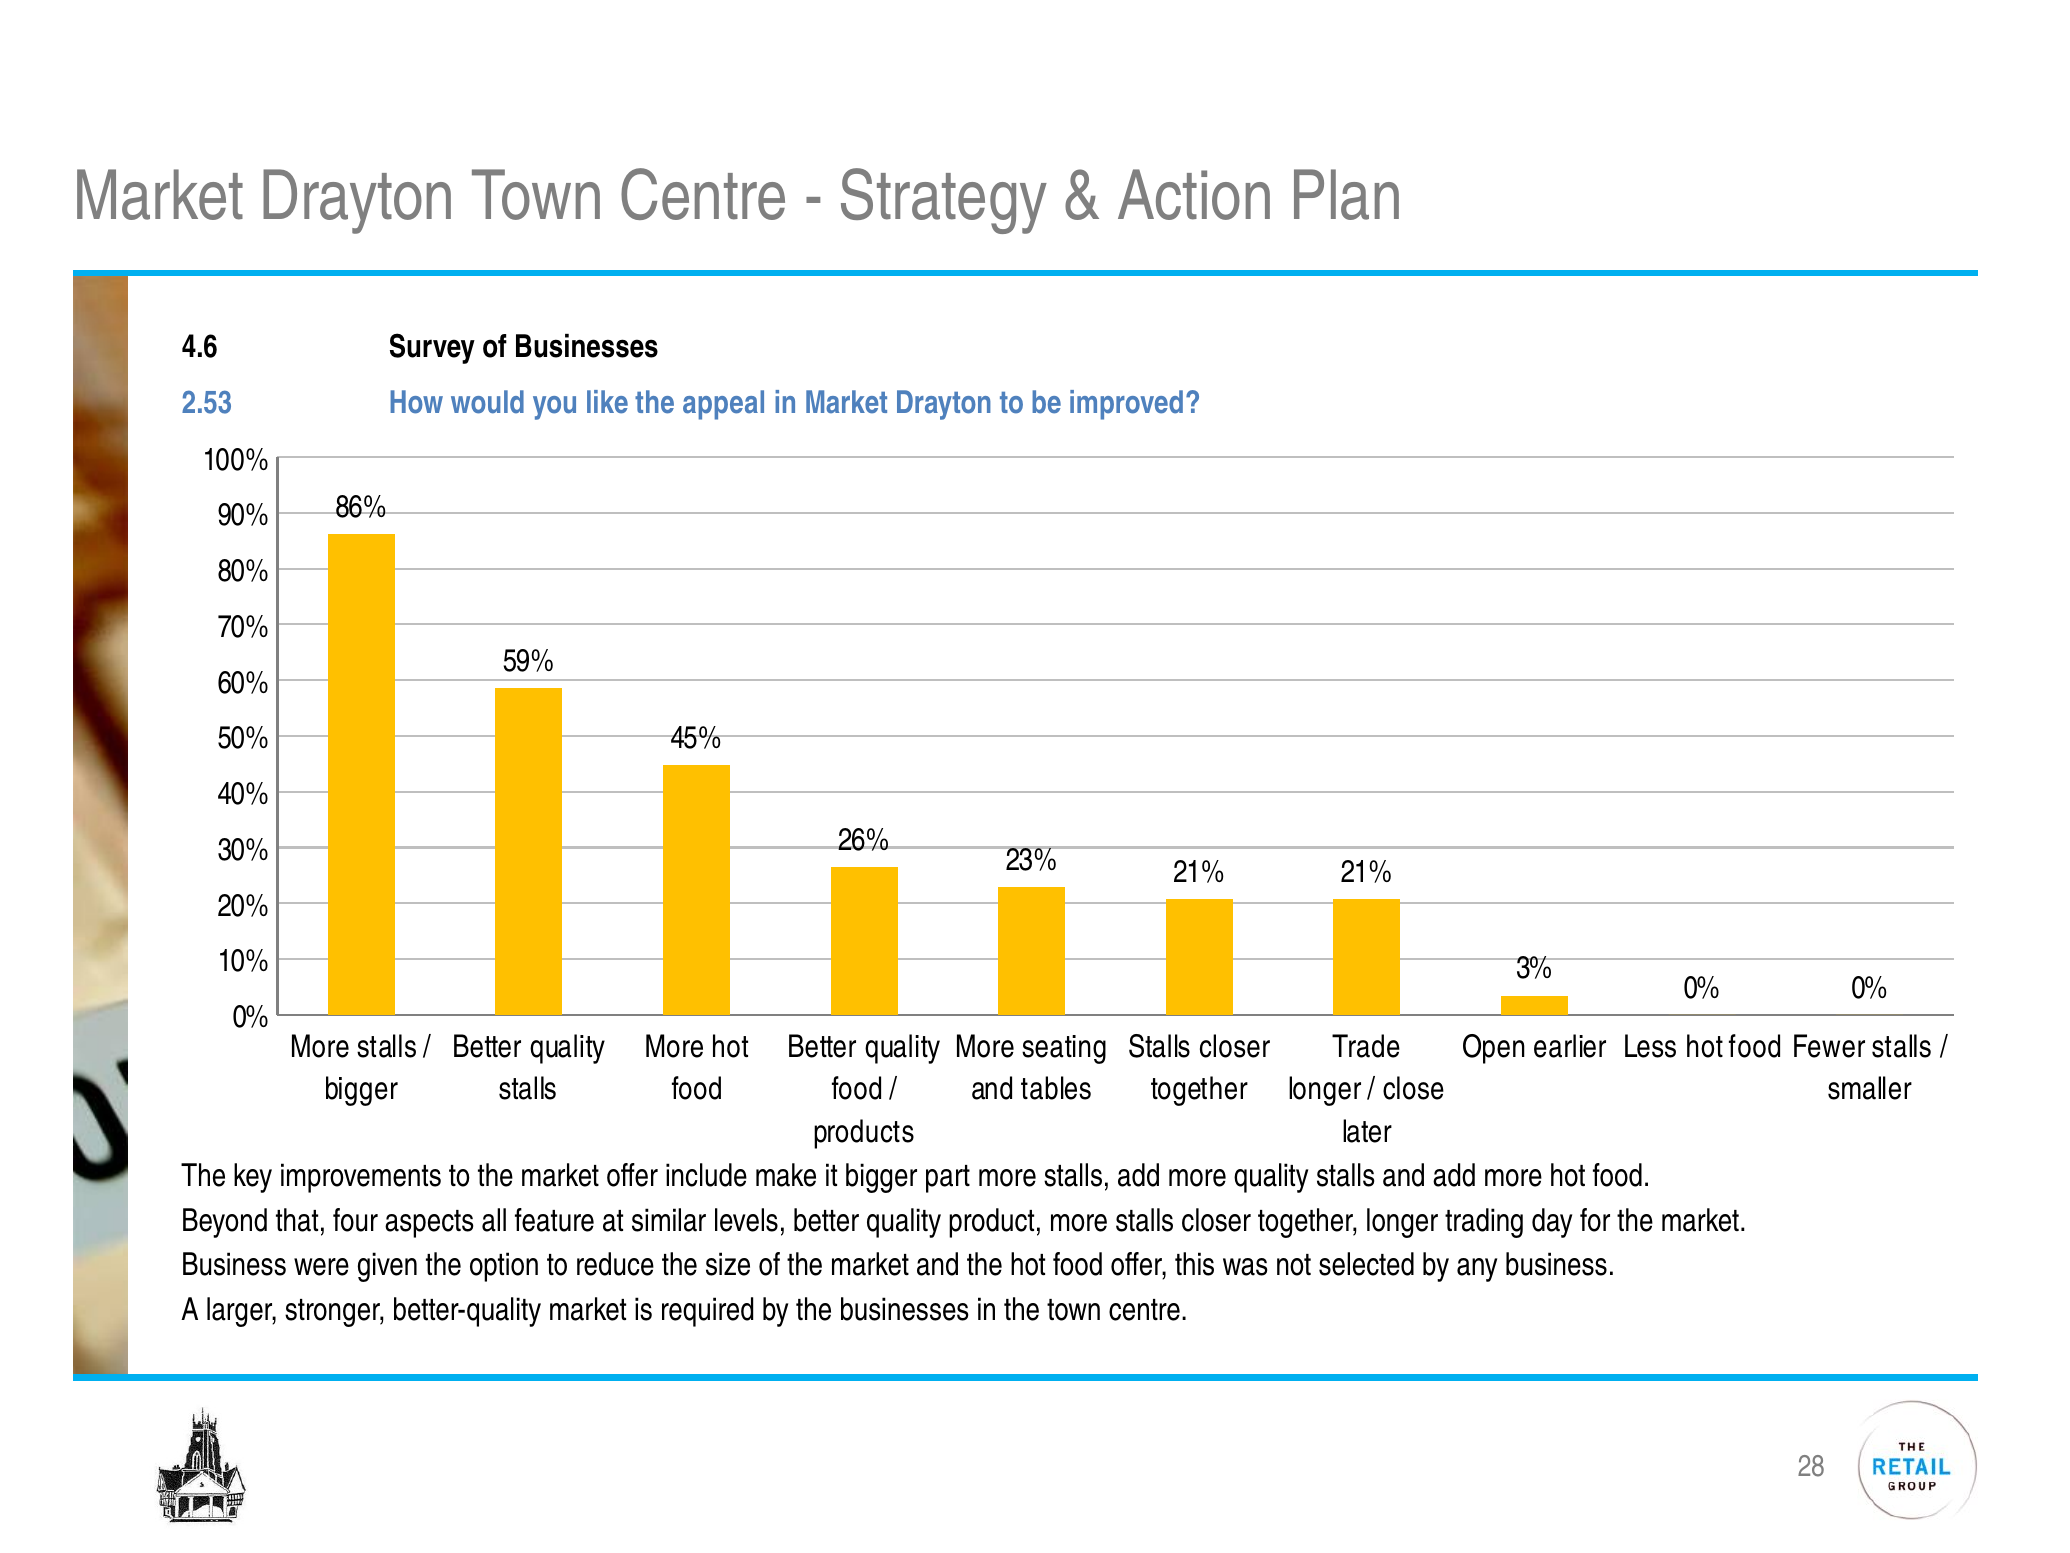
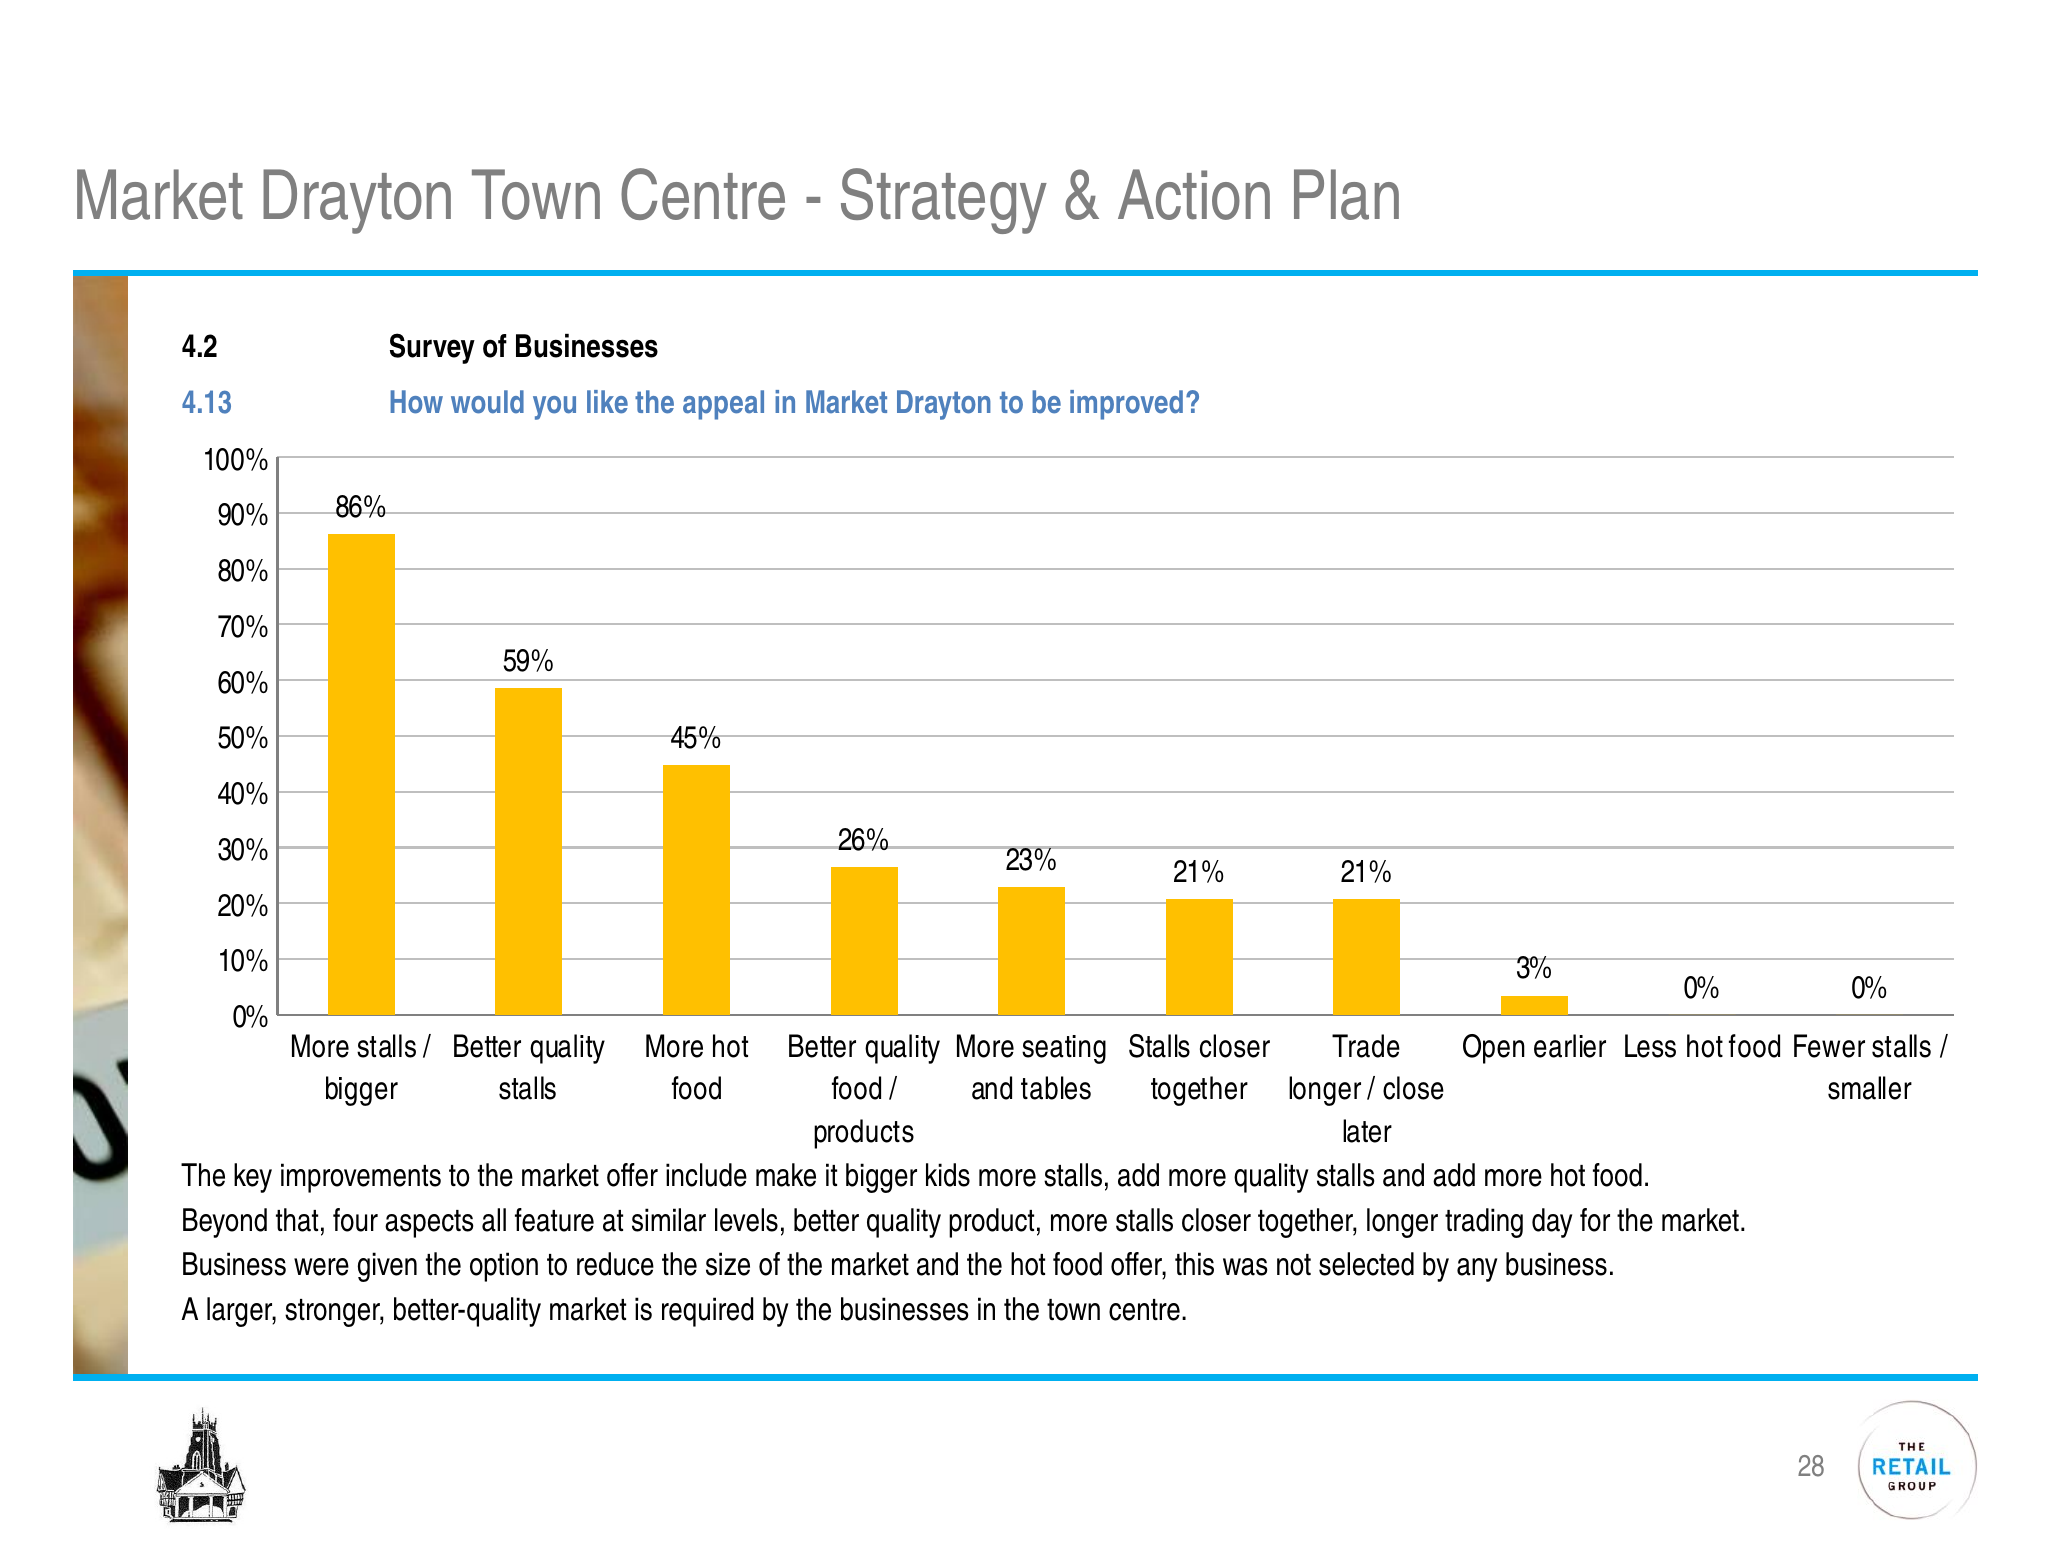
4.6: 4.6 -> 4.2 (200, 347)
2.53: 2.53 -> 4.13 (207, 403)
part: part -> kids (948, 1176)
